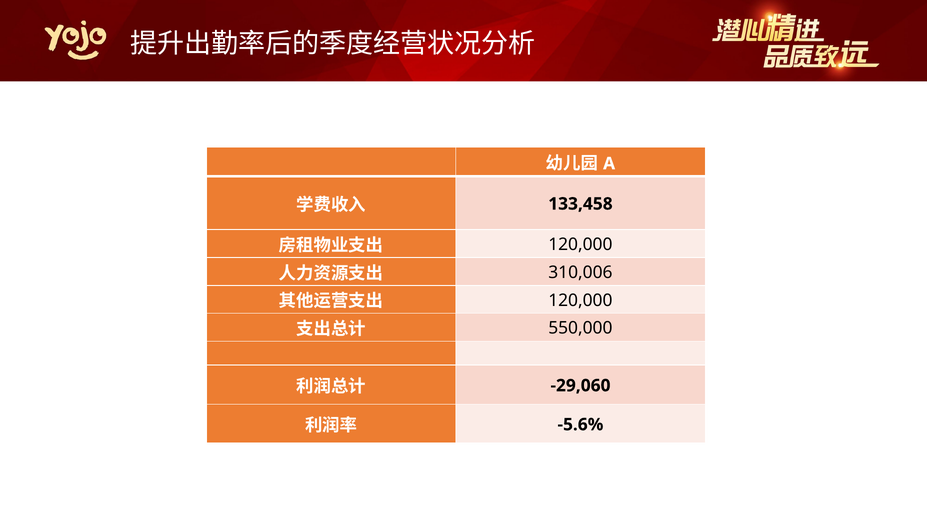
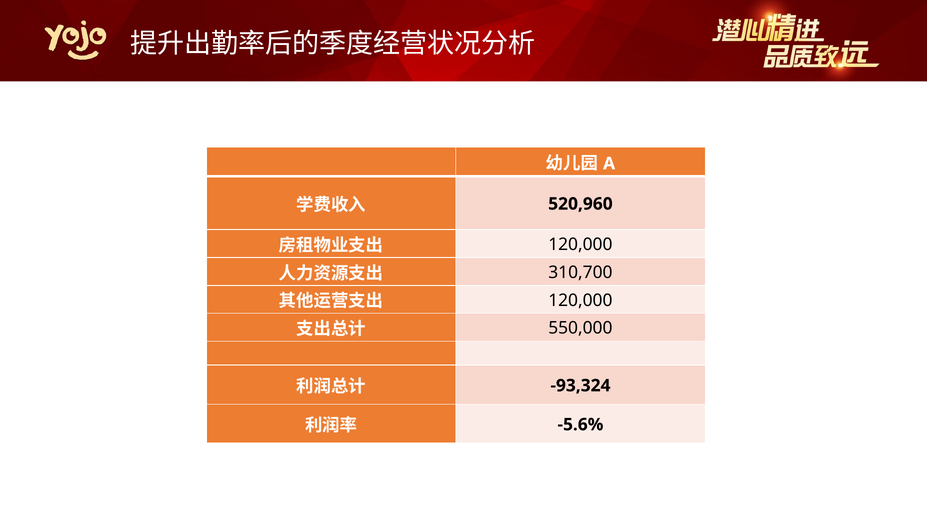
133,458: 133,458 -> 520,960 (580, 204)
310,006: 310,006 -> 310,700 (580, 273)
-29,060: -29,060 -> -93,324 (580, 386)
